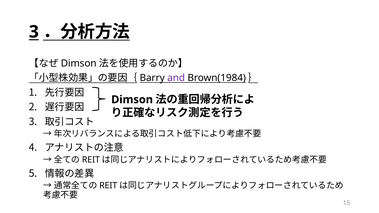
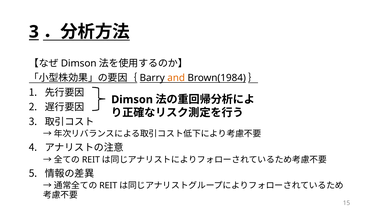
and colour: purple -> orange (176, 78)
